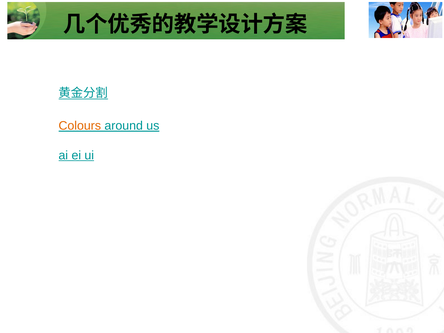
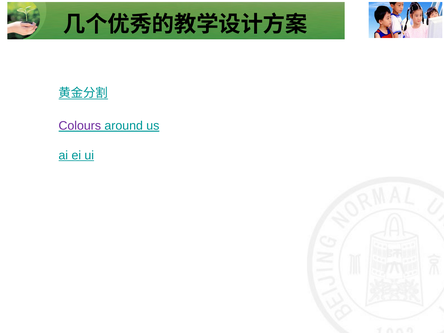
Colours colour: orange -> purple (80, 126)
